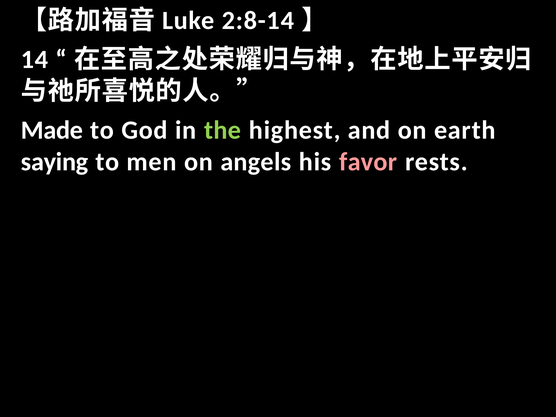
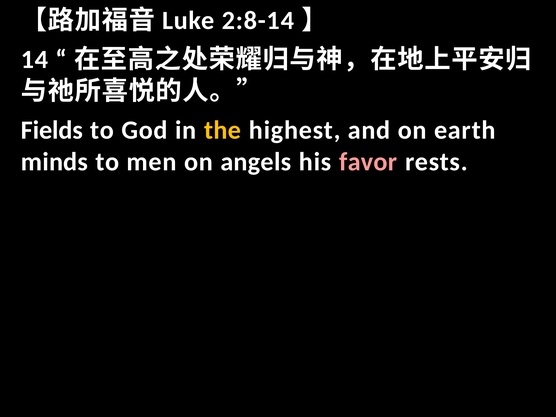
Made: Made -> Fields (52, 130)
the colour: light green -> yellow (222, 130)
saying: saying -> minds (54, 162)
